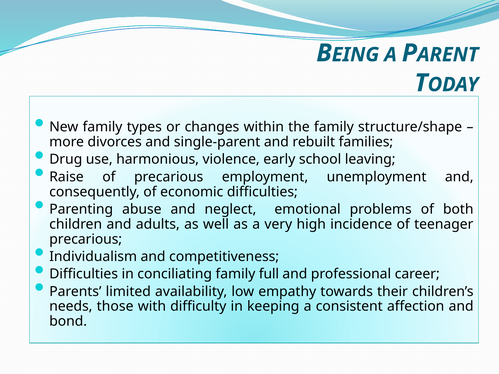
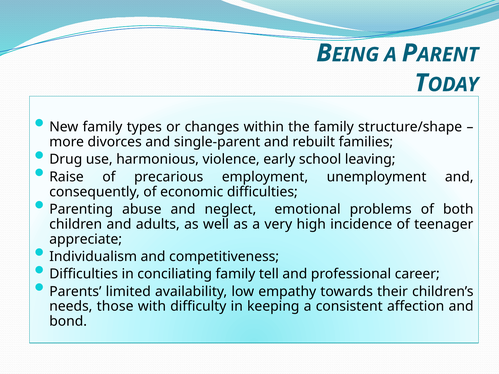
precarious: precarious -> appreciate (86, 239)
full: full -> tell (269, 274)
